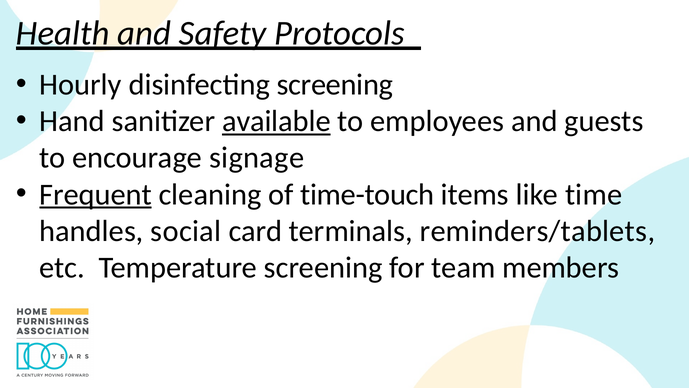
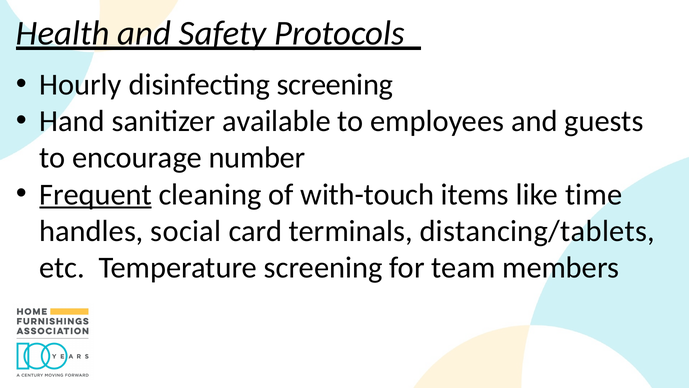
available underline: present -> none (276, 121)
signage: signage -> number (257, 158)
time-touch: time-touch -> with-touch (367, 194)
reminders/tablets: reminders/tablets -> distancing/tablets (537, 231)
